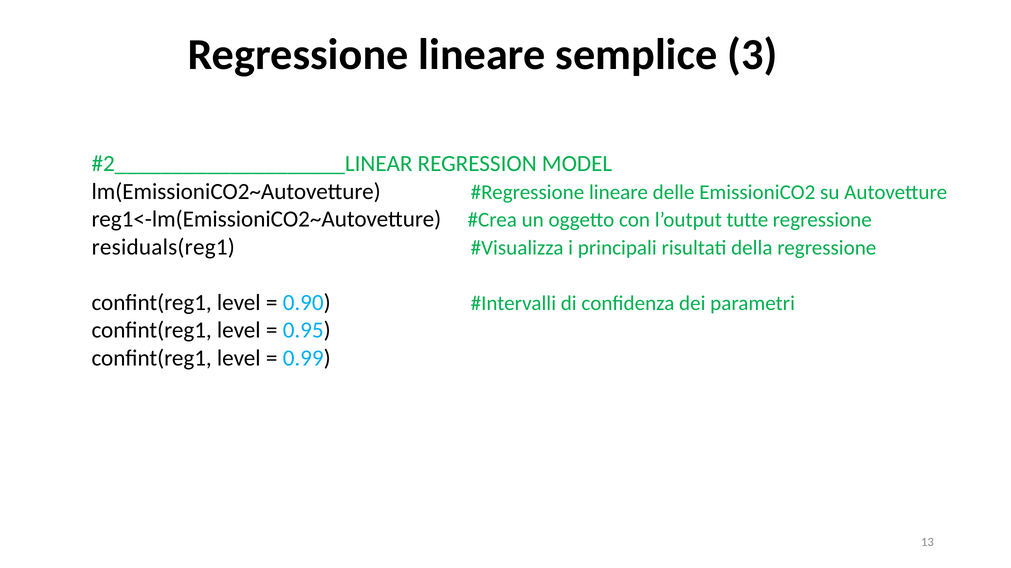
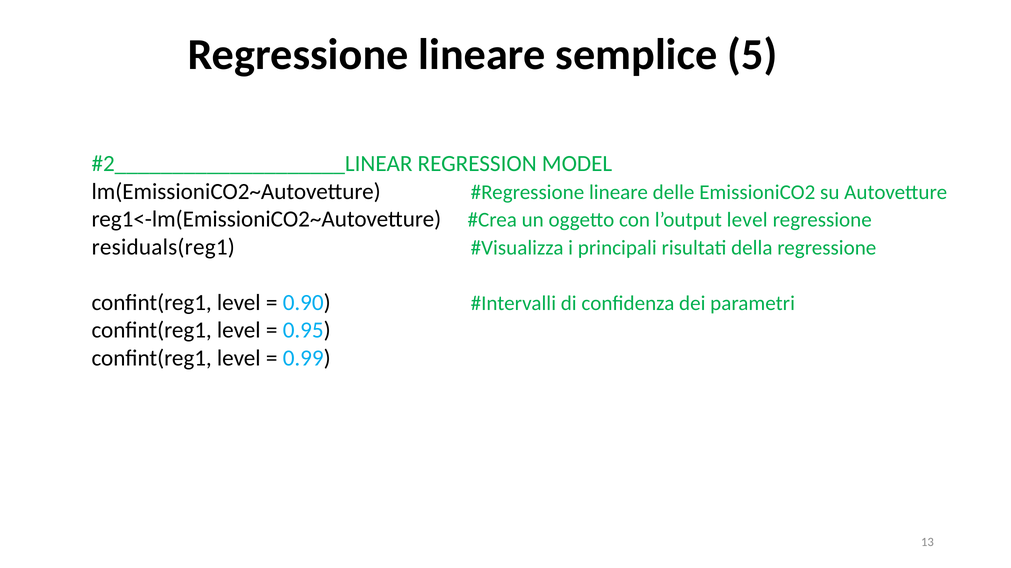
3: 3 -> 5 (752, 55)
l’output tutte: tutte -> level (747, 220)
